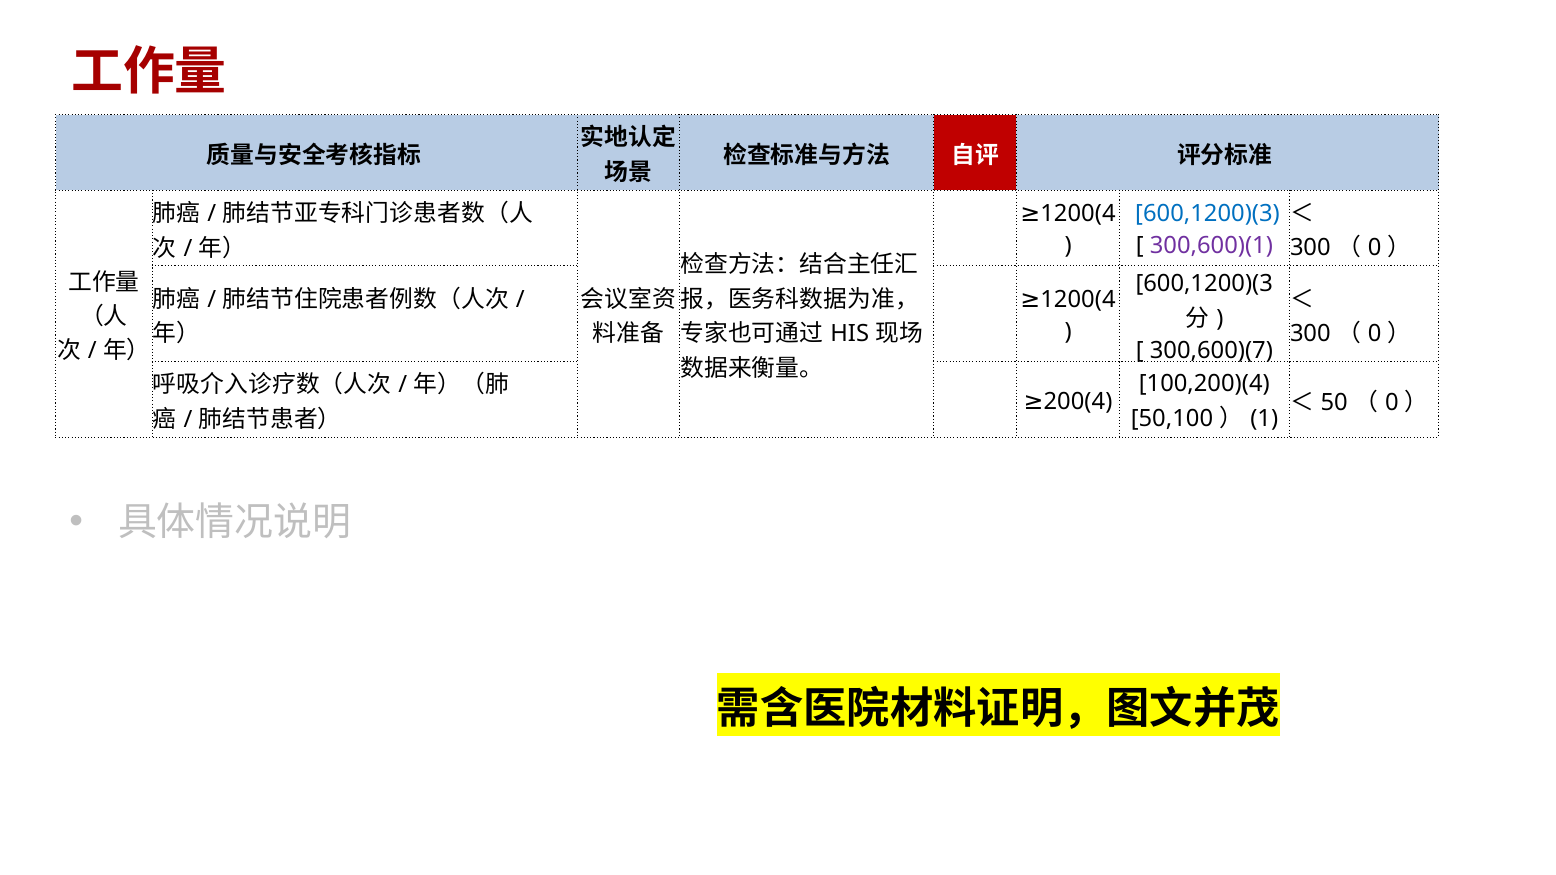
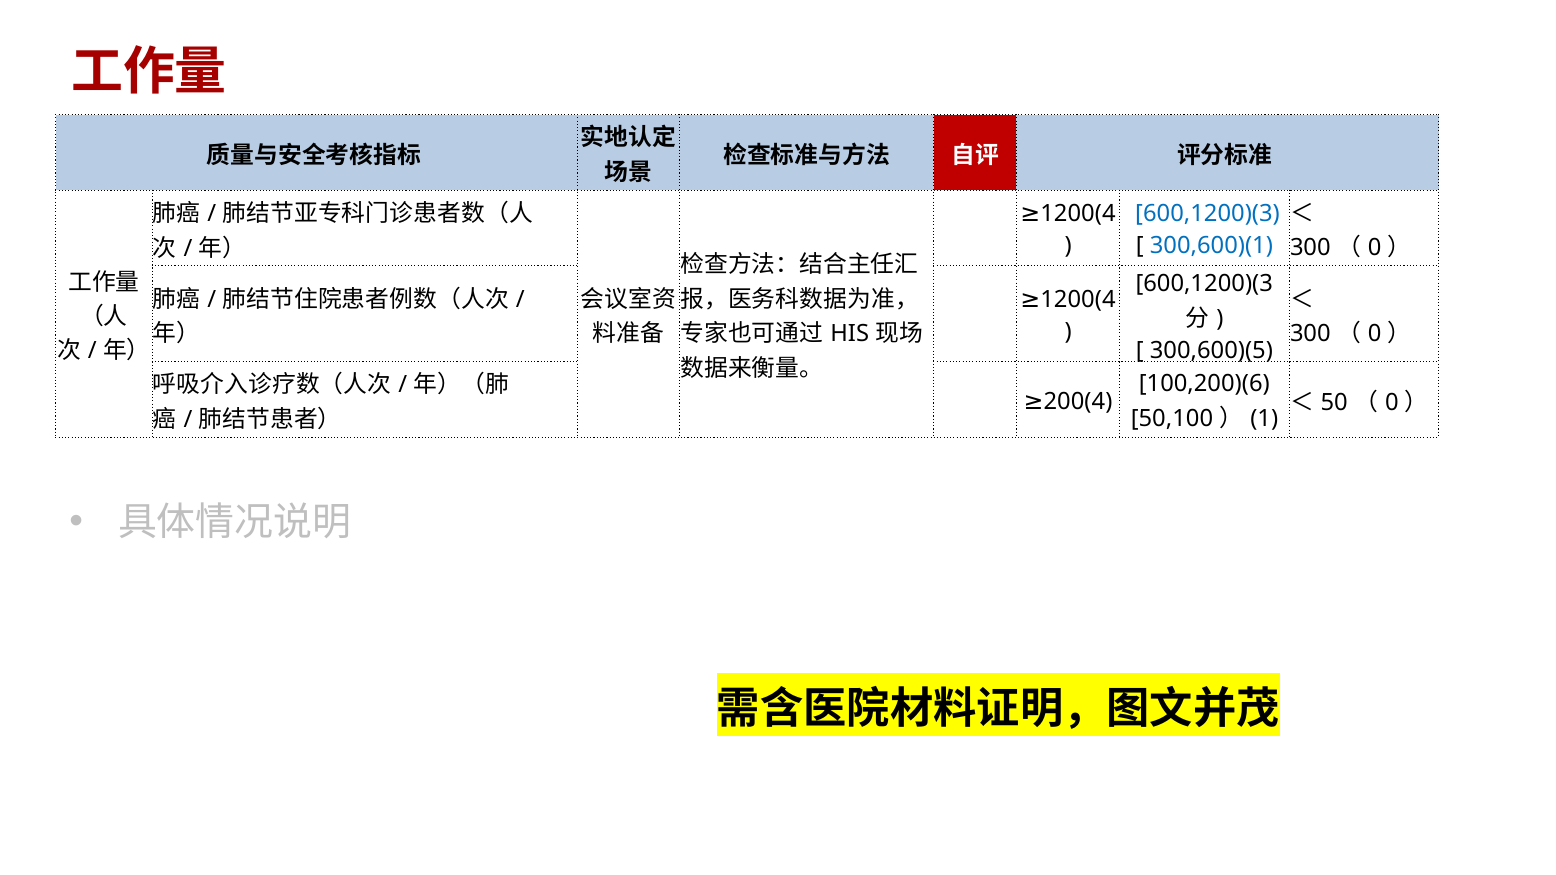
300,600)(1 colour: purple -> blue (1211, 246)
300,600)(7: 300,600)(7 -> 300,600)(5 (1211, 351)
100,200)(4: 100,200)(4 -> 100,200)(6 (1204, 384)
